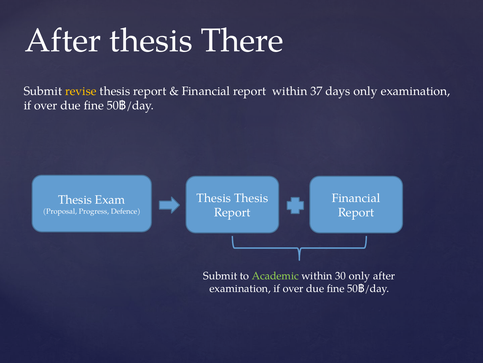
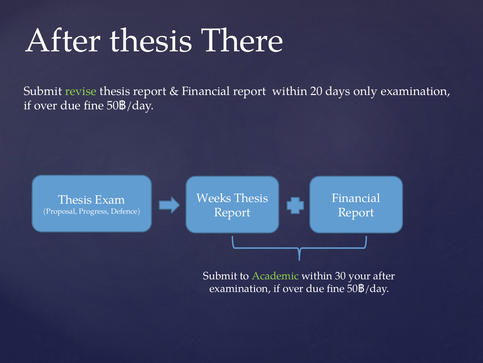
revise colour: yellow -> light green (81, 91)
37: 37 -> 20 (316, 91)
Thesis: Thesis -> Weeks (214, 198)
30 only: only -> your (360, 275)
